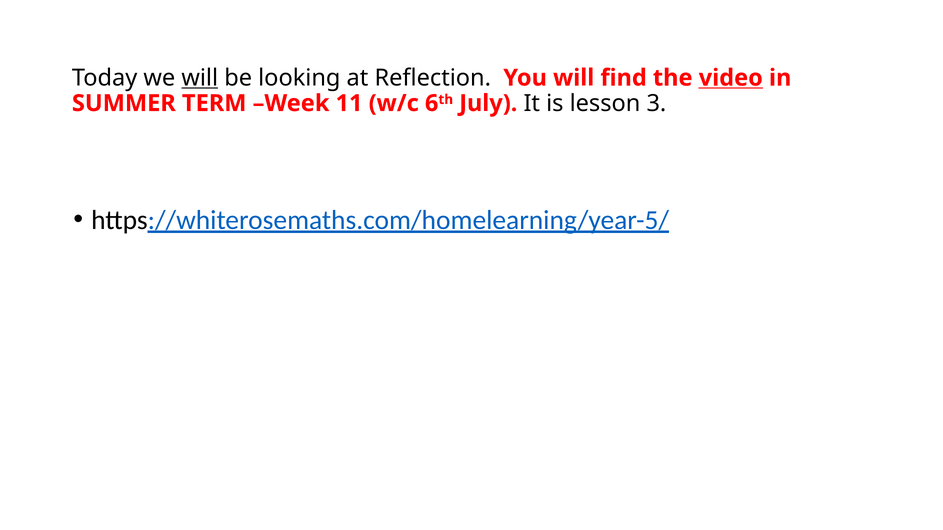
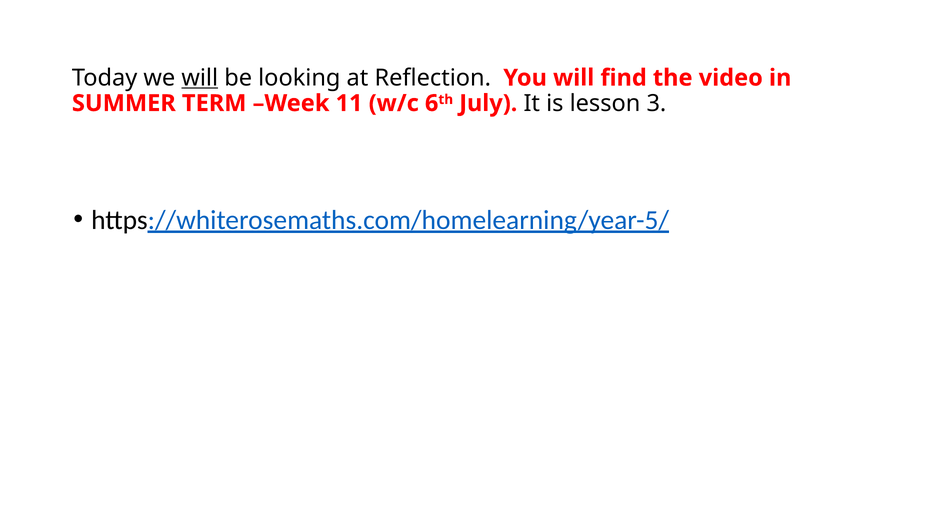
video underline: present -> none (731, 78)
